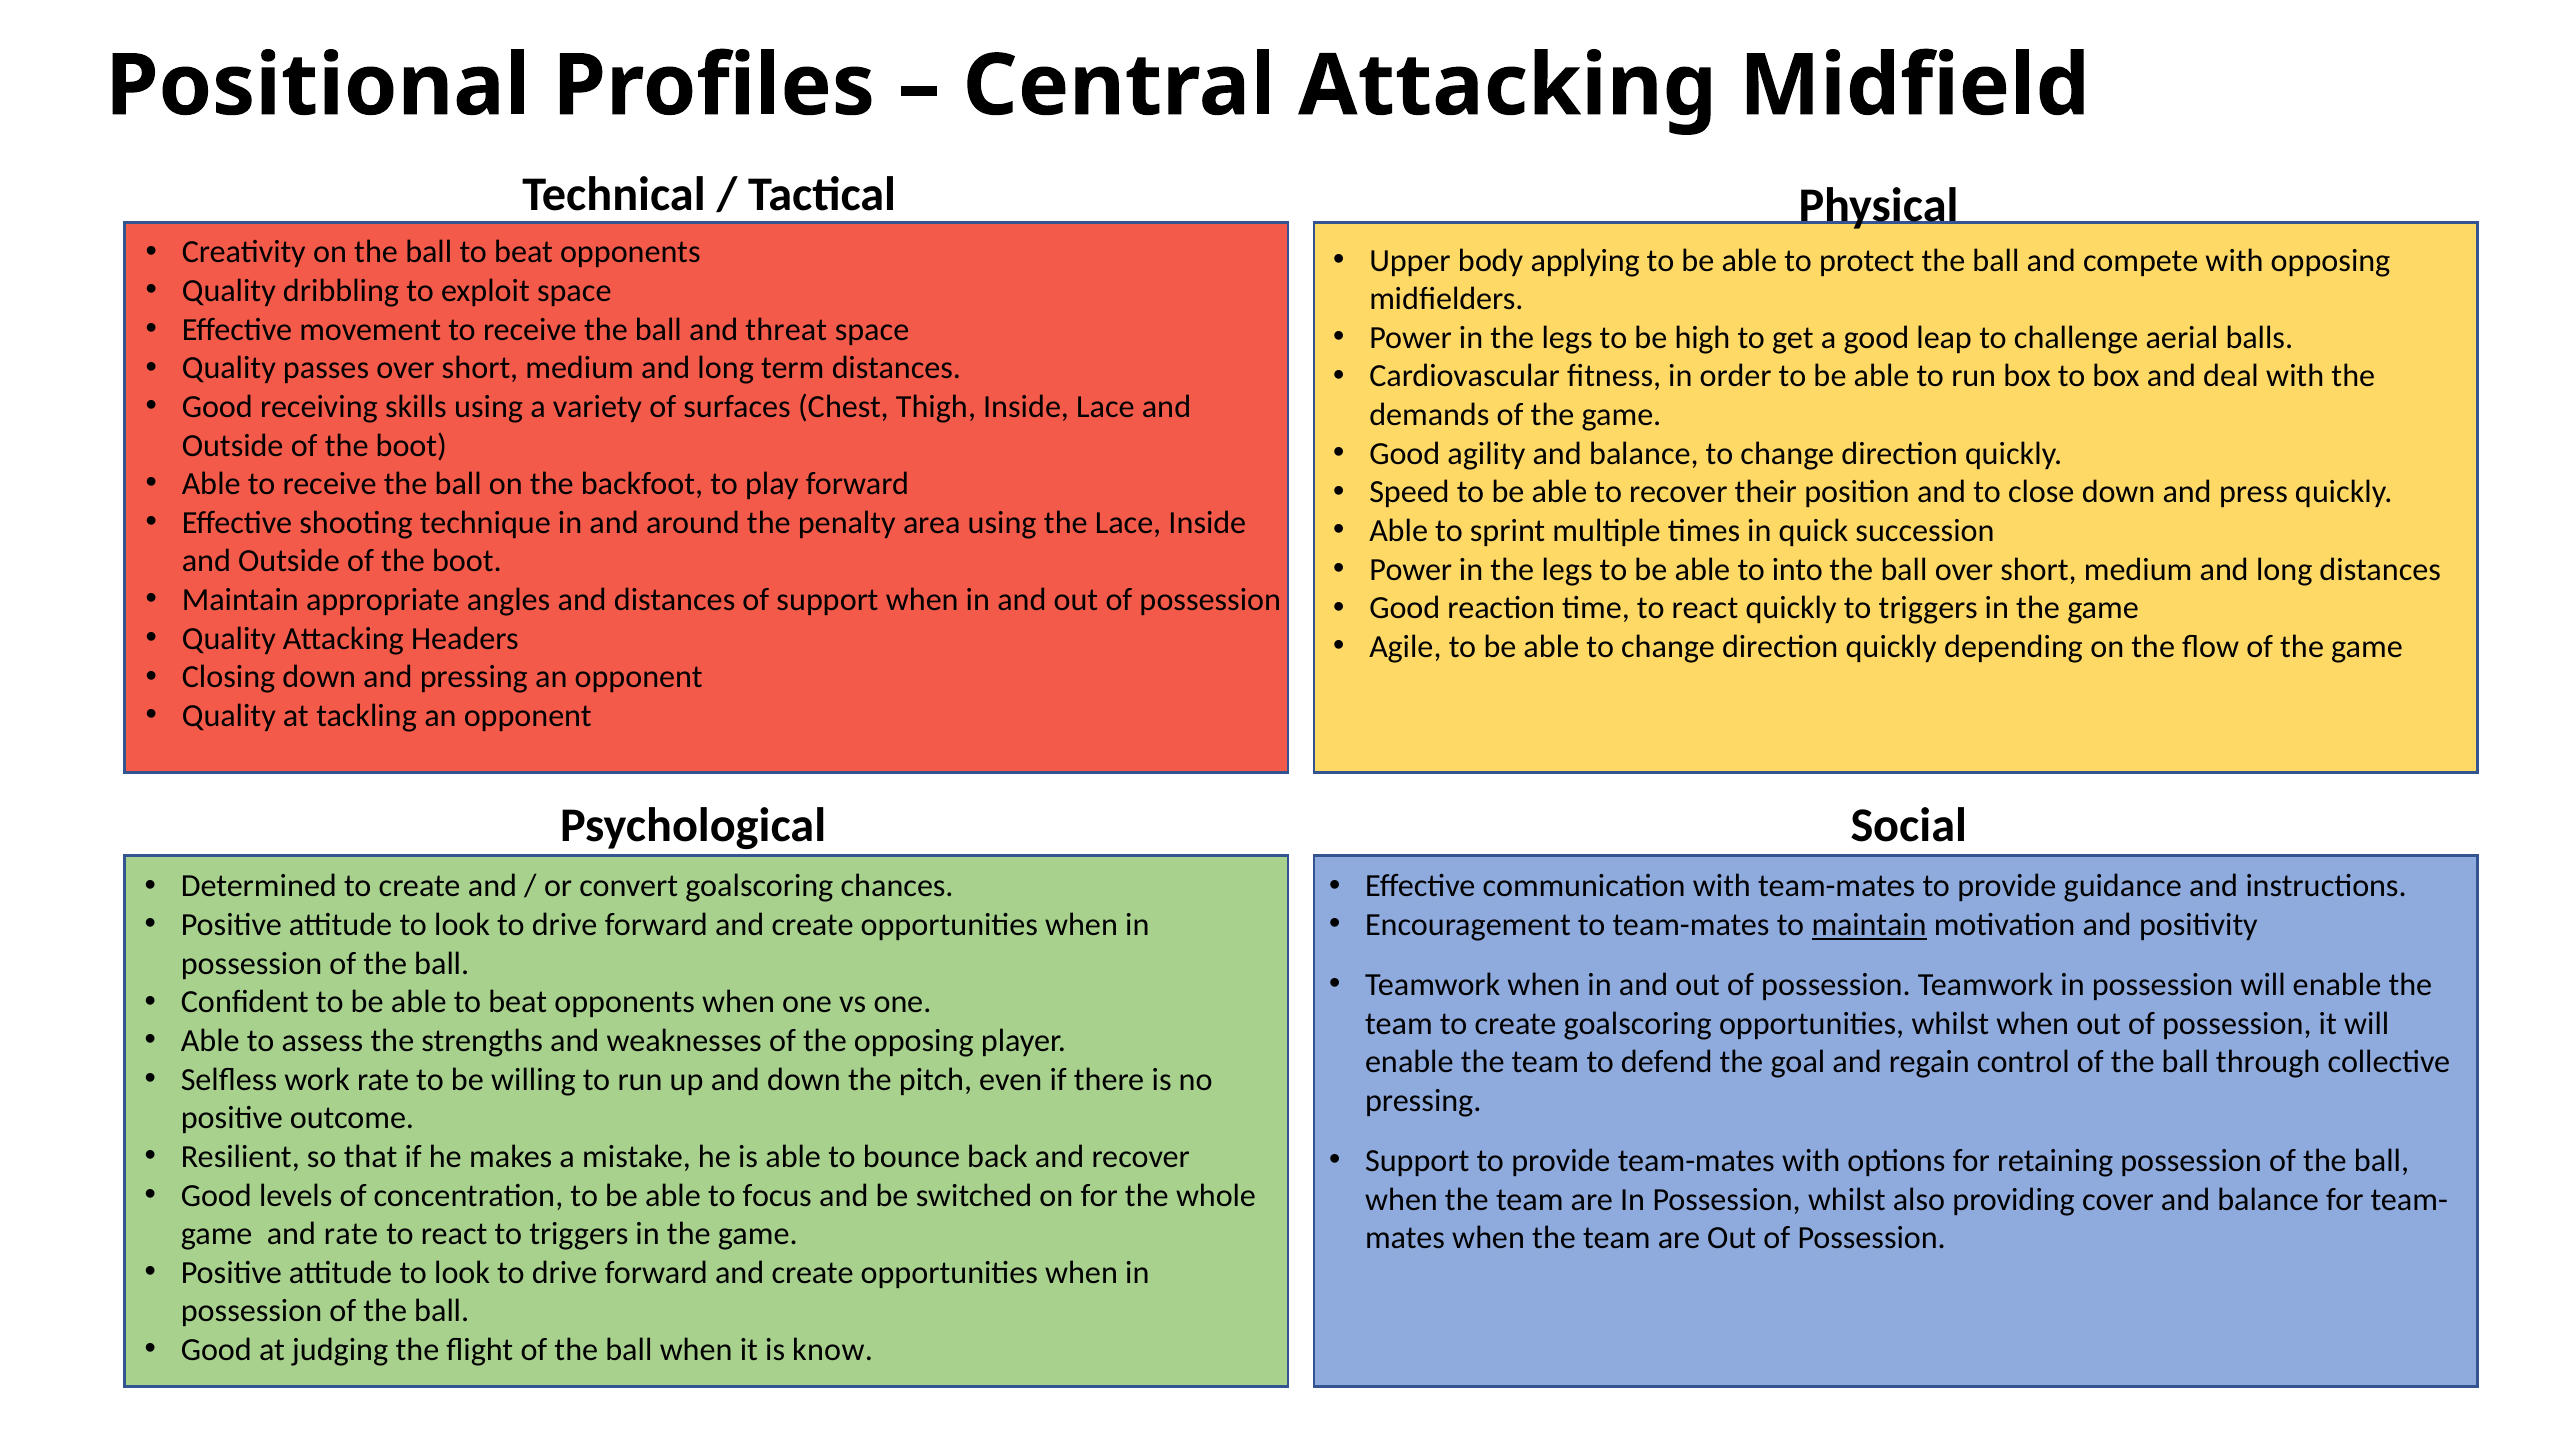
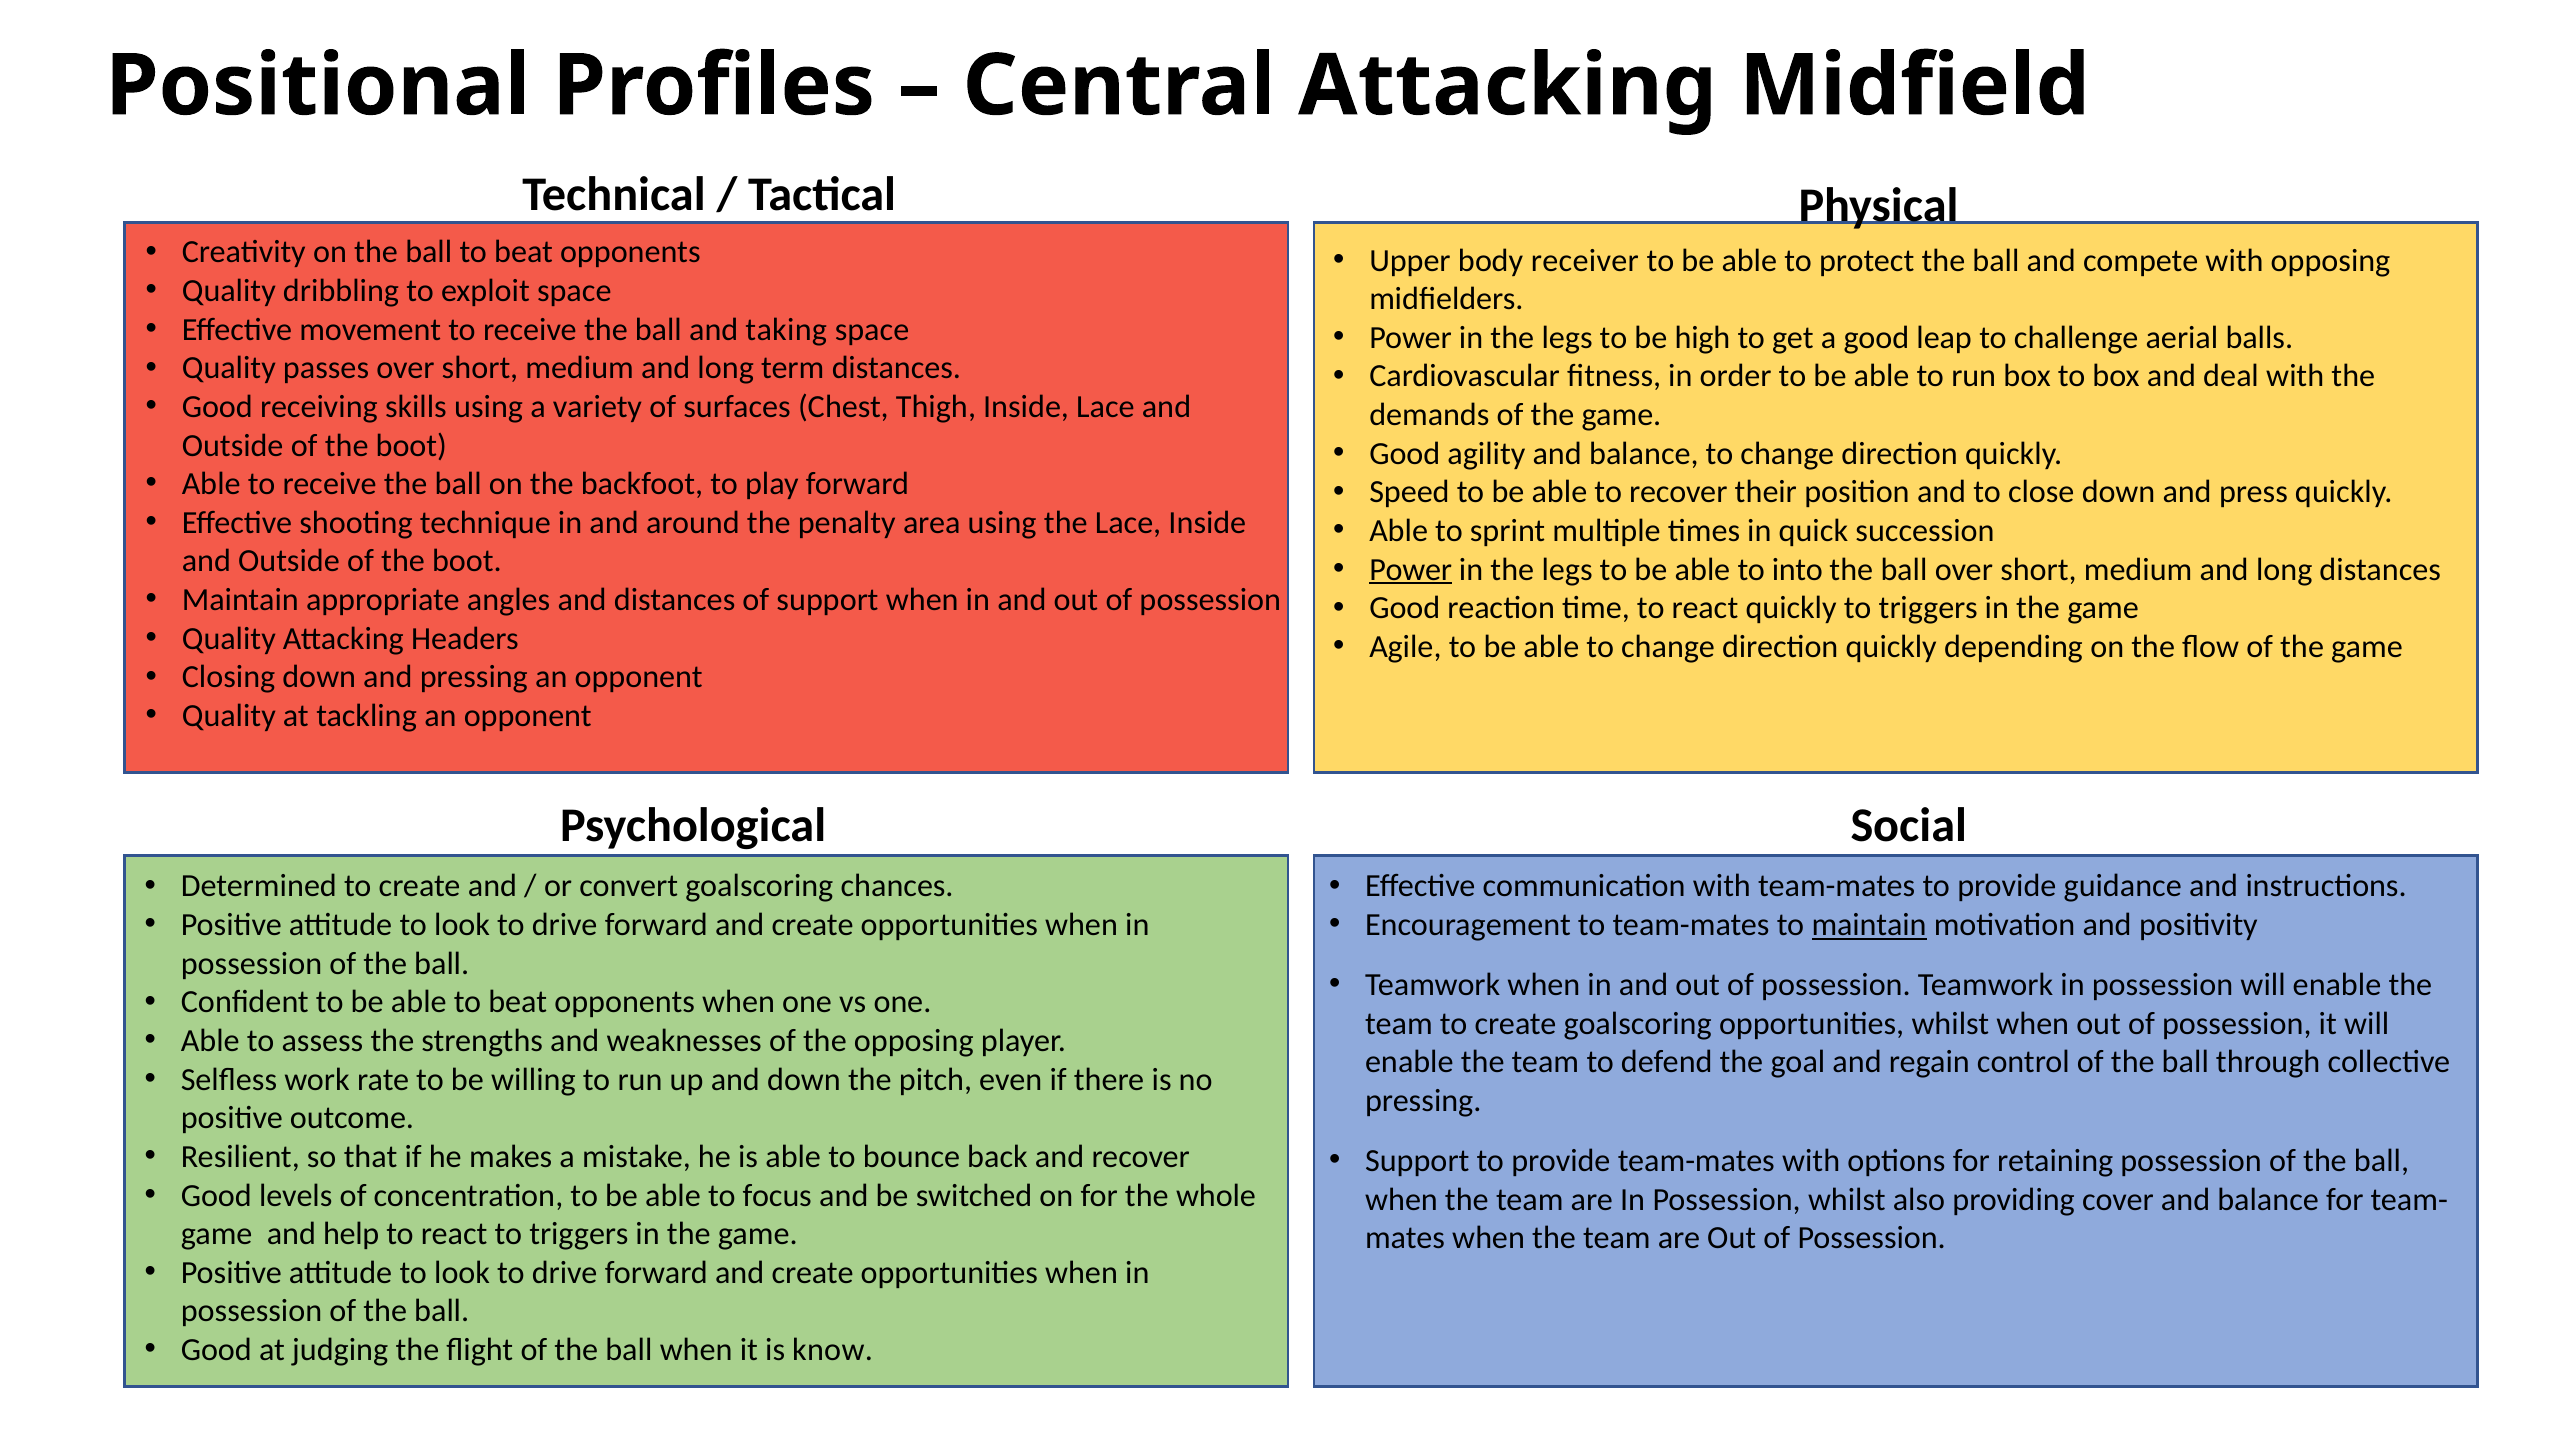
applying: applying -> receiver (1585, 260)
threat: threat -> taking (786, 330)
Power underline: none -> present (1411, 570)
and rate: rate -> help (351, 1234)
